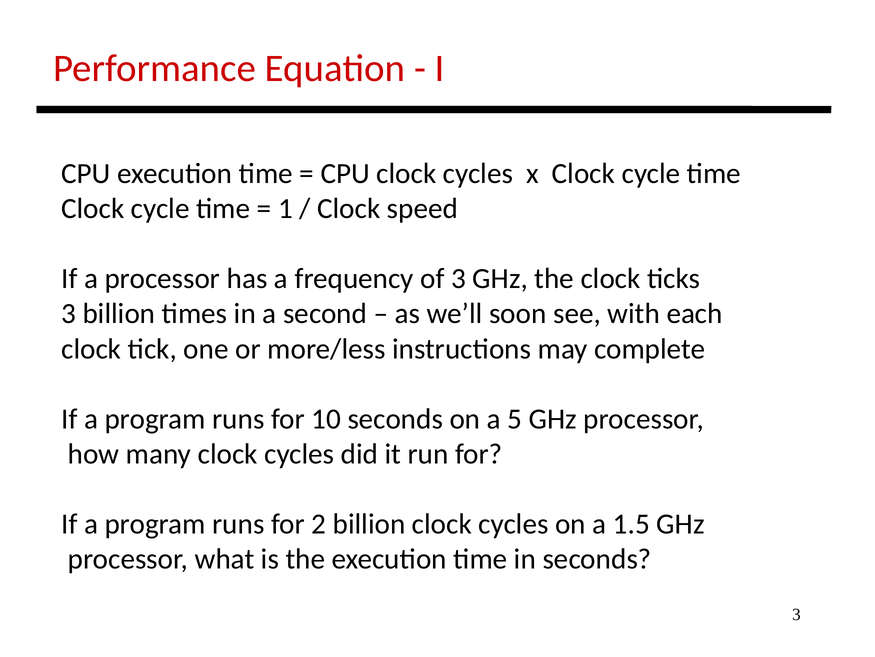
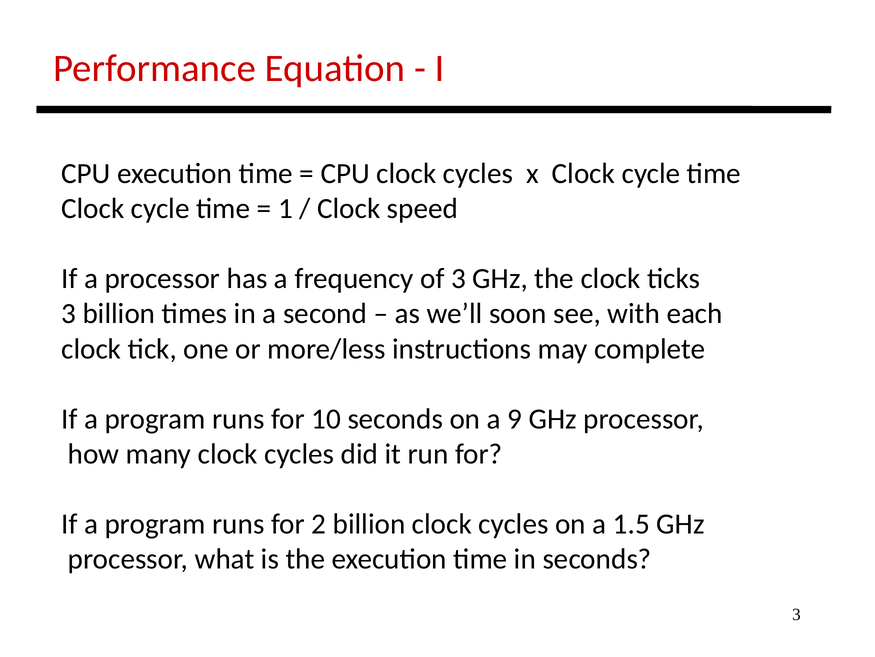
5: 5 -> 9 (515, 418)
